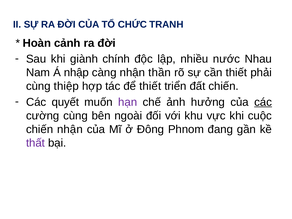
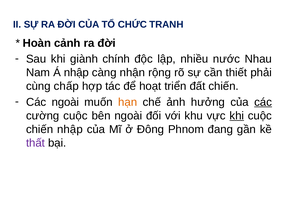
thần: thần -> rộng (160, 73)
thiệp: thiệp -> chấp (66, 86)
để thiết: thiết -> hoạt (150, 86)
Các quyết: quyết -> ngoài (65, 102)
hạn colour: purple -> orange (128, 102)
cường cùng: cùng -> cuộc (75, 116)
khi underline: none -> present (237, 116)
chiến nhận: nhận -> nhập (70, 129)
